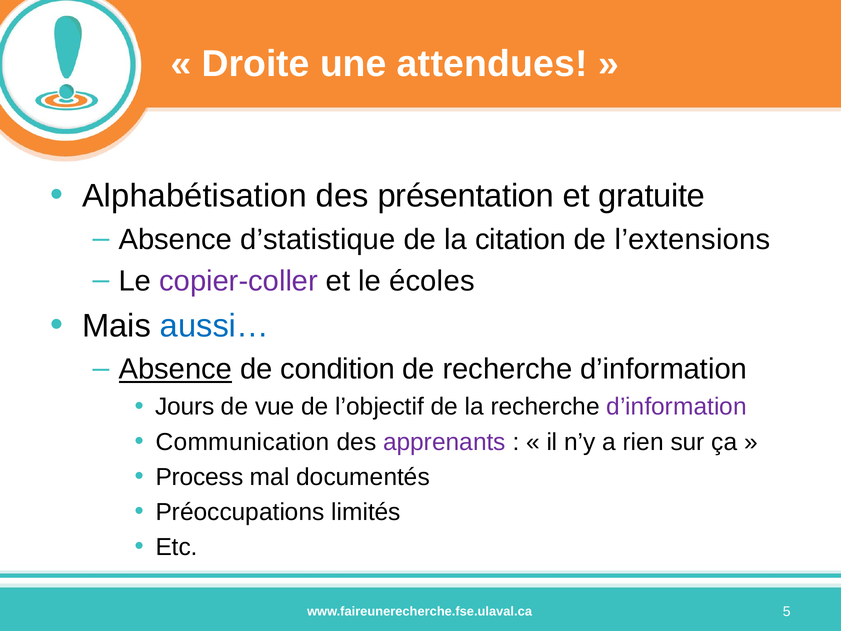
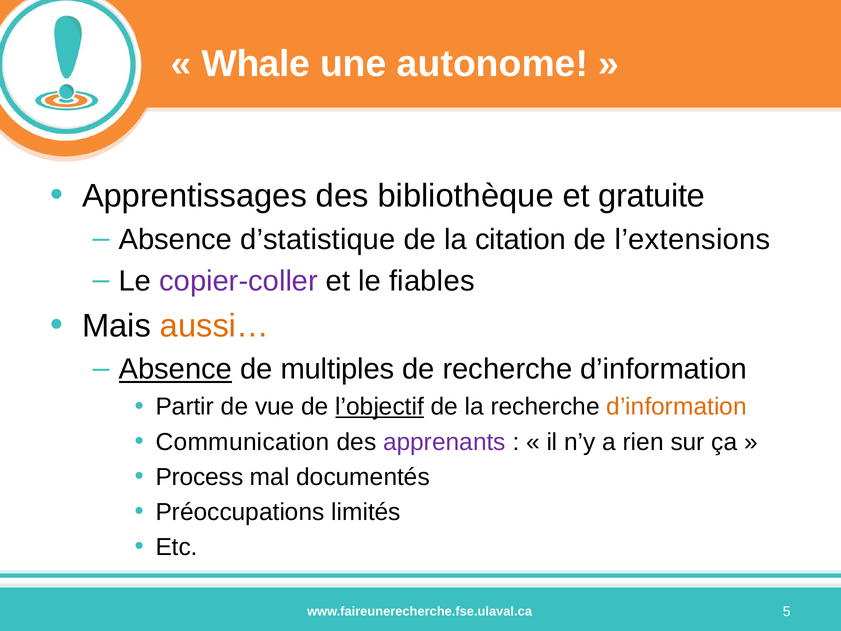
Droite: Droite -> Whale (256, 64)
attendues: attendues -> autonome (493, 64)
Alphabétisation: Alphabétisation -> Apprentissages (194, 196)
présentation: présentation -> bibliothèque (466, 196)
écoles: écoles -> fiables (432, 281)
aussi… colour: blue -> orange (214, 326)
condition: condition -> multiples (338, 369)
Jours: Jours -> Partir (185, 407)
l’objectif underline: none -> present (380, 407)
d’information colour: purple -> orange (677, 407)
